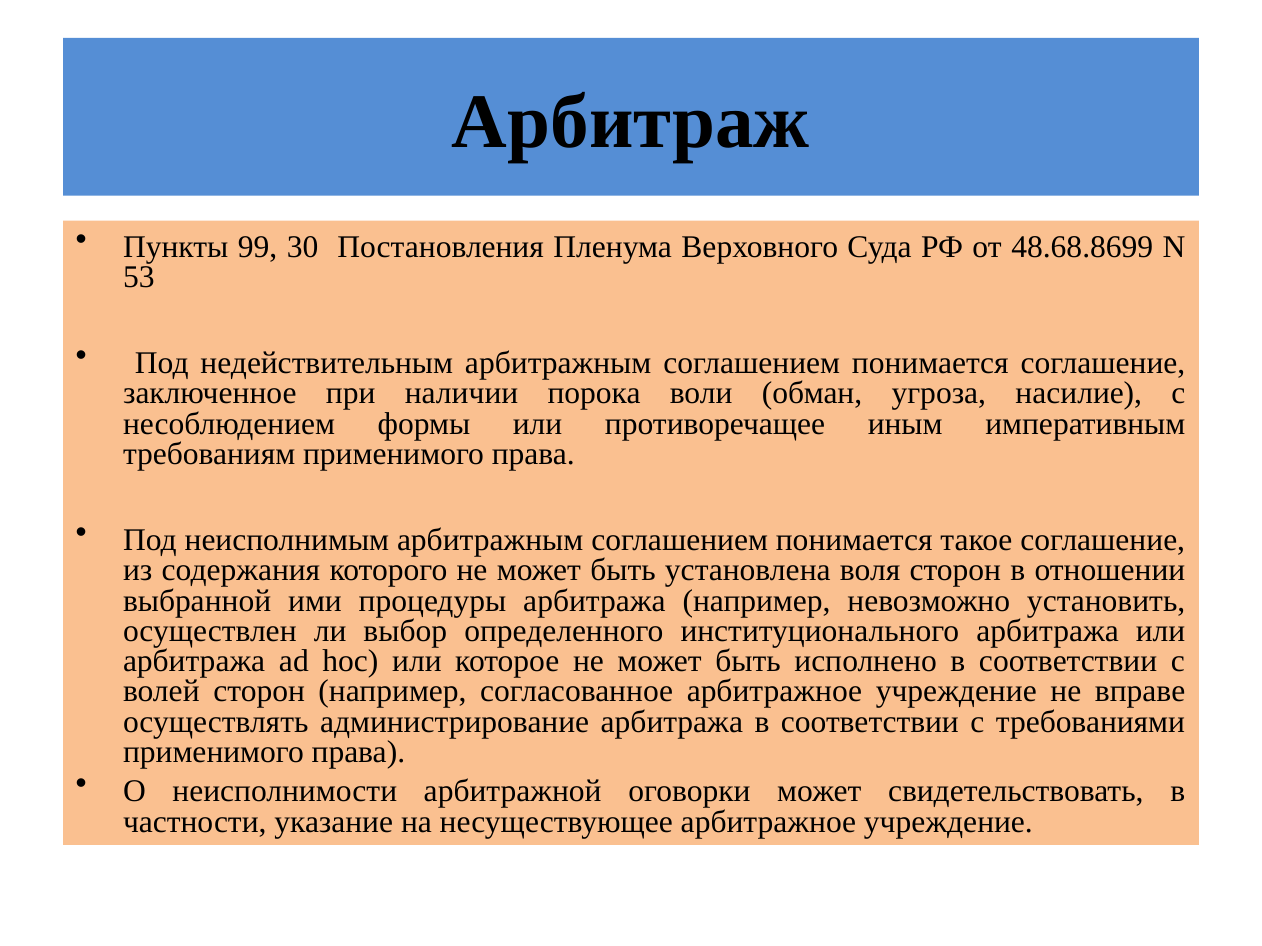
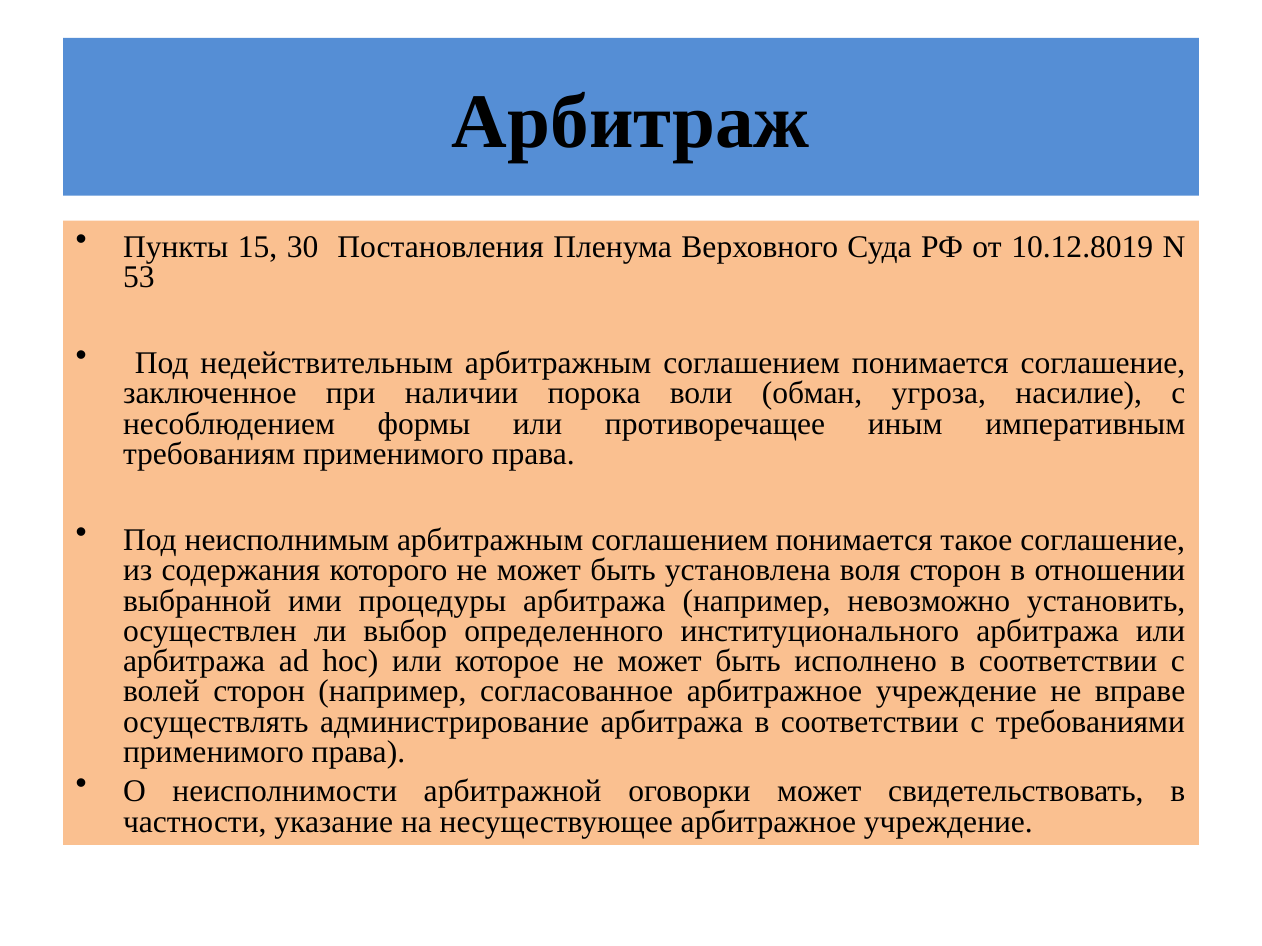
99: 99 -> 15 (258, 247)
48.68.8699: 48.68.8699 -> 10.12.8019 (1082, 247)
